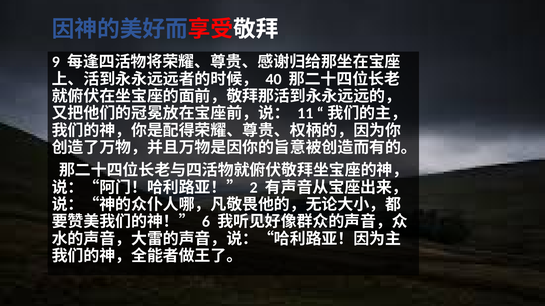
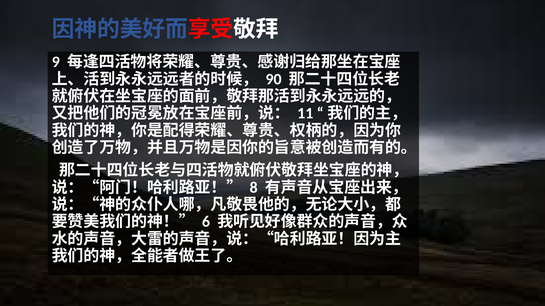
40: 40 -> 90 (274, 79)
2: 2 -> 8 (254, 188)
